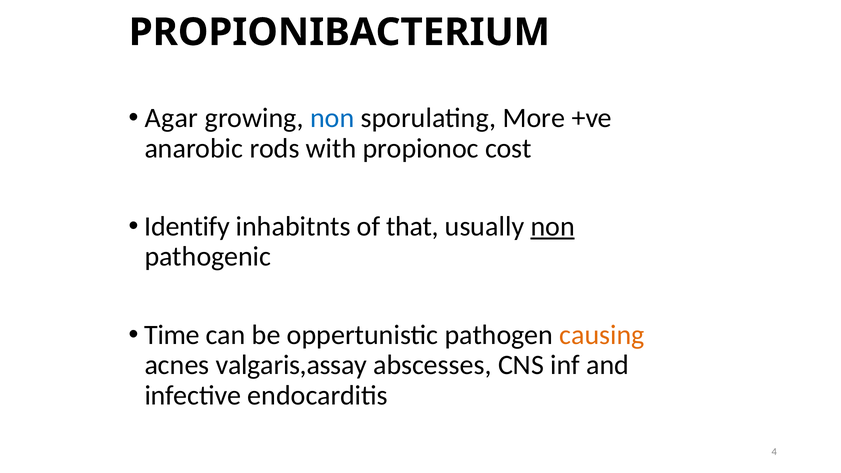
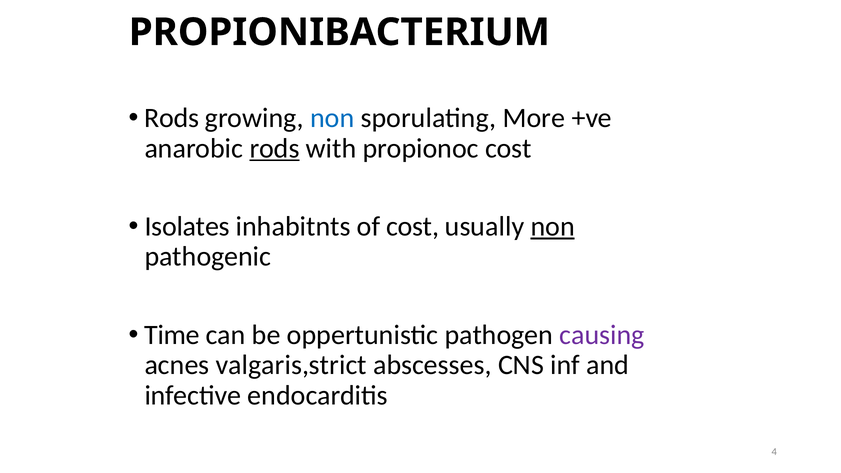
Agar: Agar -> Rods (172, 118)
rods underline: none -> present (275, 148)
Identify: Identify -> Isolates (187, 226)
of that: that -> cost (413, 226)
causing colour: orange -> purple (602, 335)
valgaris,assay: valgaris,assay -> valgaris,strict (291, 365)
